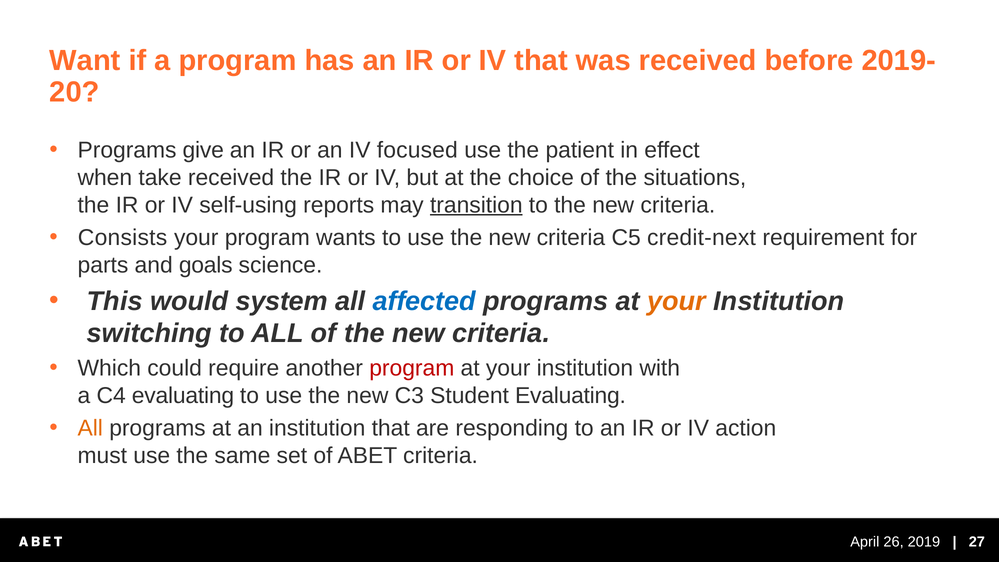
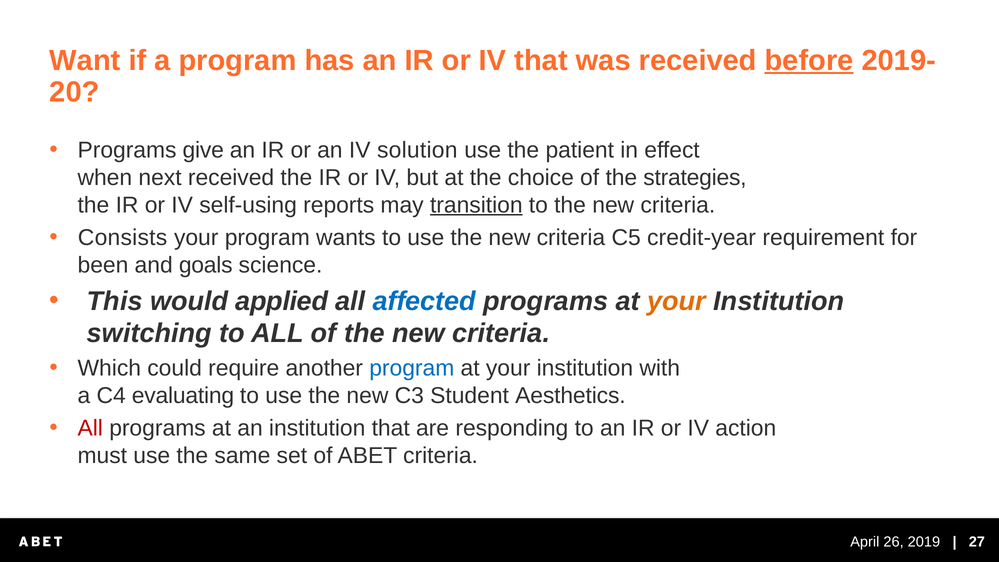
before underline: none -> present (809, 60)
focused: focused -> solution (417, 150)
take: take -> next (160, 178)
situations: situations -> strategies (695, 178)
credit-next: credit-next -> credit-year (702, 238)
parts: parts -> been (103, 265)
system: system -> applied (282, 301)
program colour: red -> blue (412, 368)
Student Evaluating: Evaluating -> Aesthetics (570, 396)
All colour: orange -> red (90, 428)
